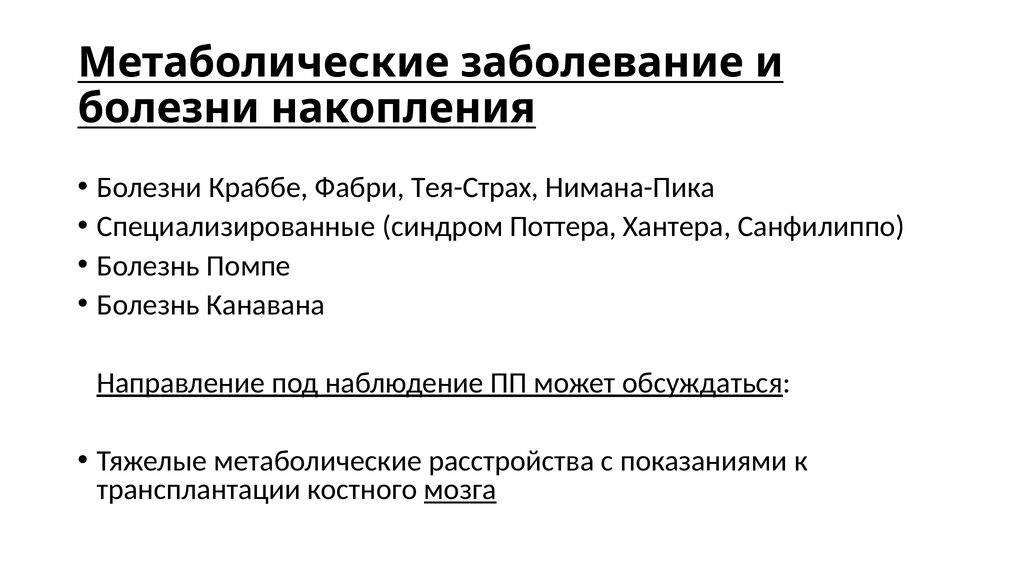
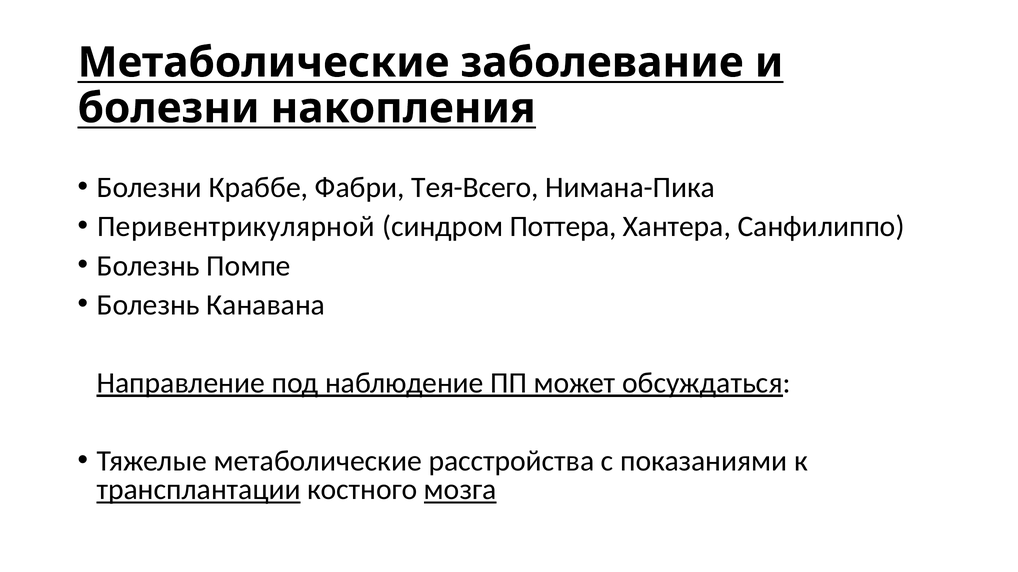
Тея-Страх: Тея-Страх -> Тея-Всего (475, 188)
Специализированные: Специализированные -> Перивентрикулярной (236, 227)
трансплантации underline: none -> present (199, 490)
